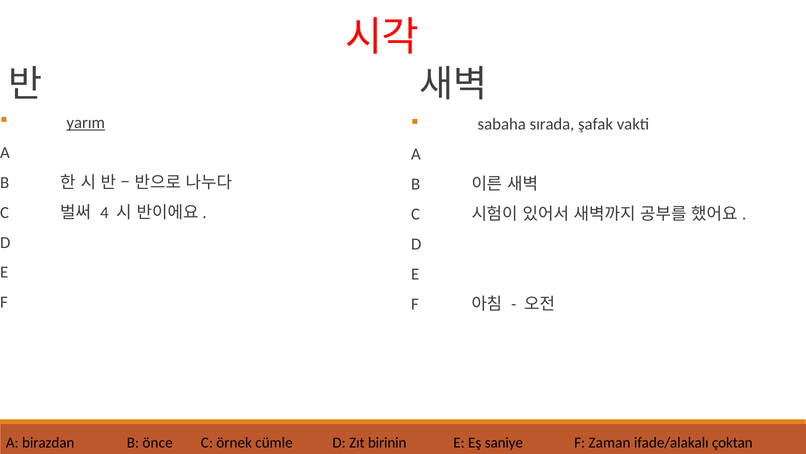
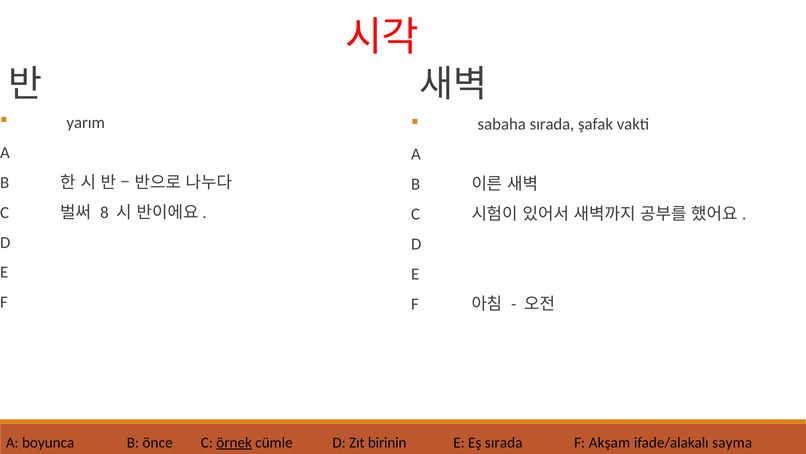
yarım underline: present -> none (86, 122)
4: 4 -> 8 (104, 212)
birazdan: birazdan -> boyunca (48, 442)
örnek underline: none -> present (234, 442)
Eş saniye: saniye -> sırada (504, 442)
Zaman: Zaman -> Akşam (609, 442)
çoktan: çoktan -> sayma (732, 442)
